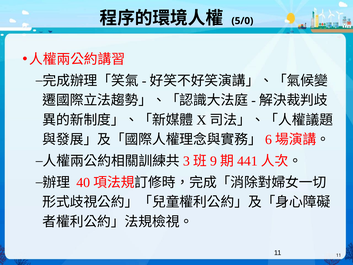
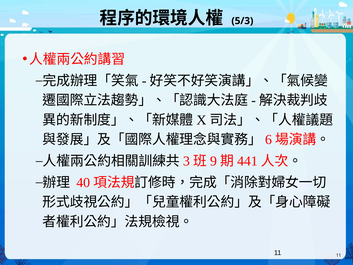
5/0: 5/0 -> 5/3 (242, 21)
